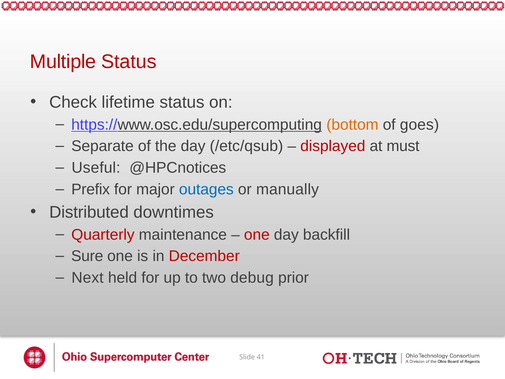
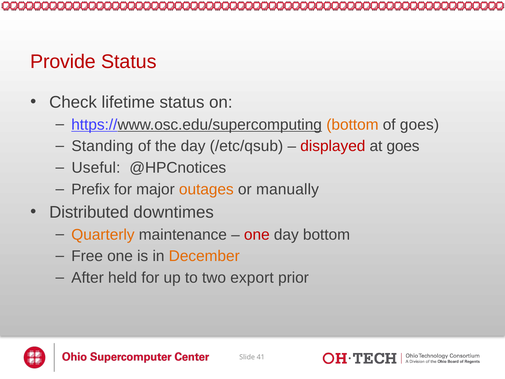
Multiple: Multiple -> Provide (63, 62)
Separate: Separate -> Standing (102, 146)
at must: must -> goes (403, 146)
outages colour: blue -> orange (206, 189)
Quarterly colour: red -> orange (103, 234)
day backfill: backfill -> bottom (326, 234)
Sure: Sure -> Free (87, 256)
December colour: red -> orange (204, 256)
Next: Next -> After (88, 278)
debug: debug -> export (252, 278)
